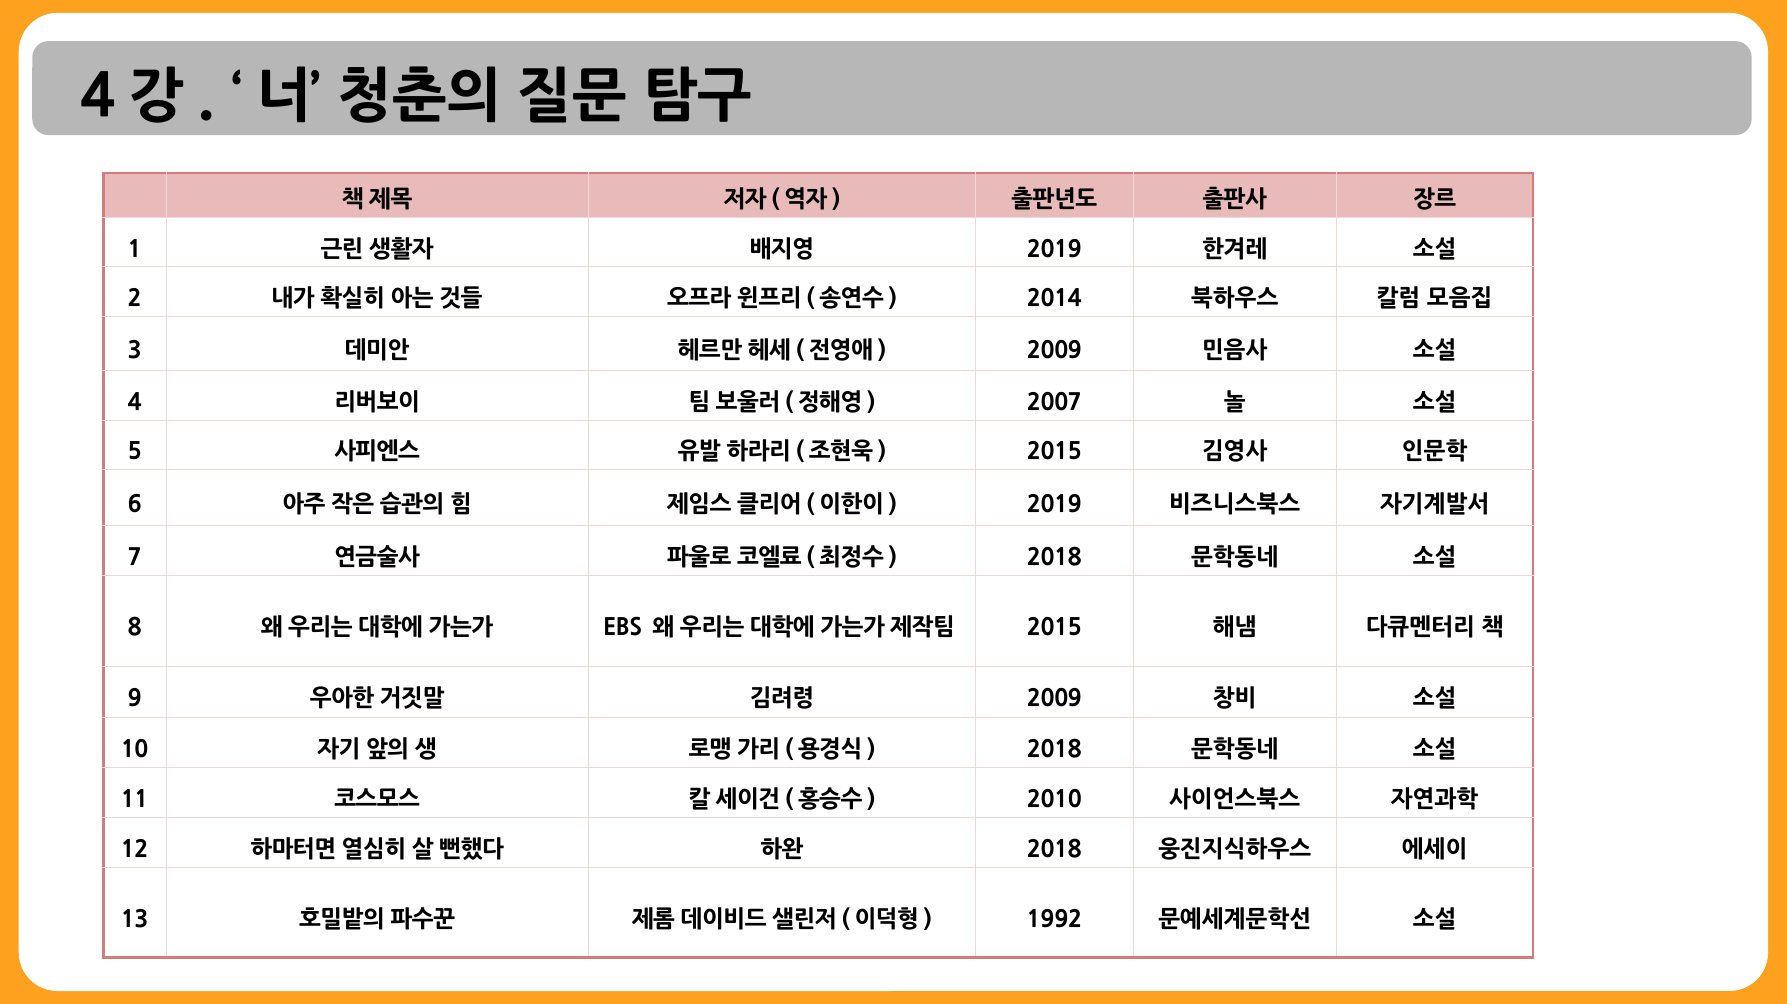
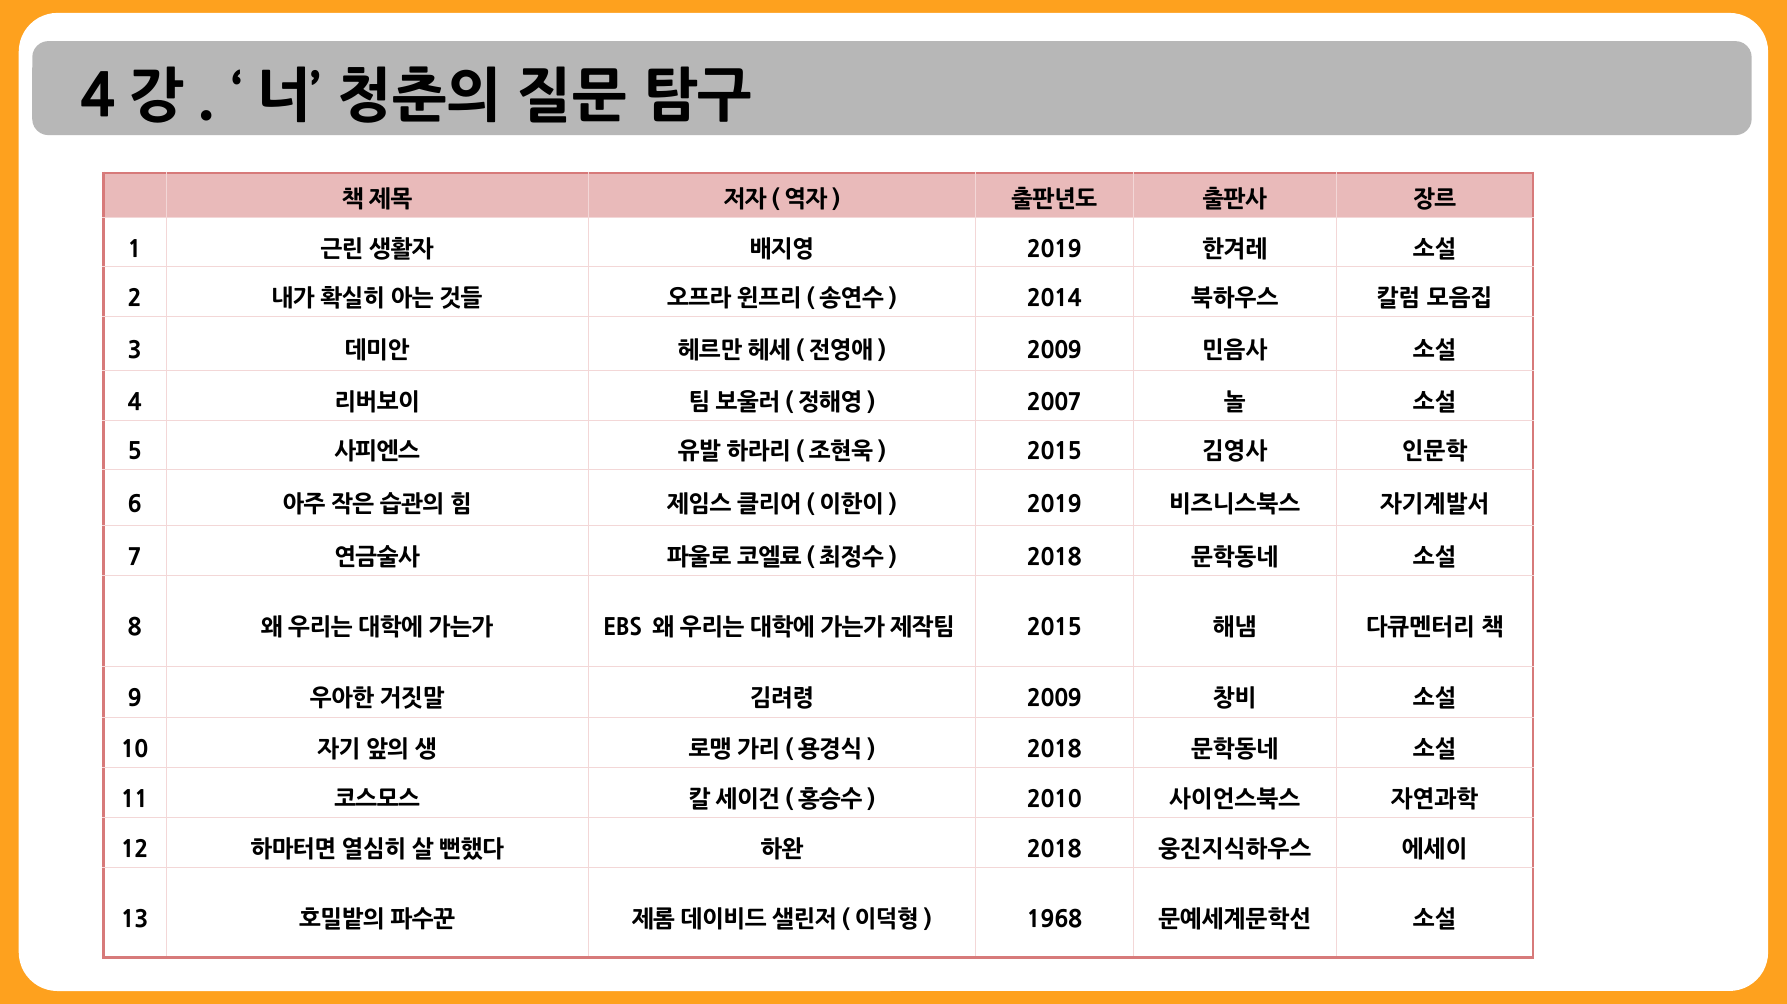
1992: 1992 -> 1968 (1054, 920)
